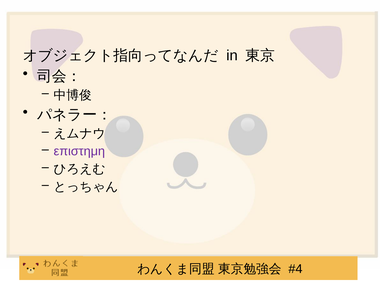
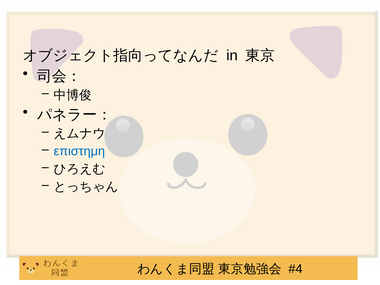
επιστημη colour: purple -> blue (79, 151)
